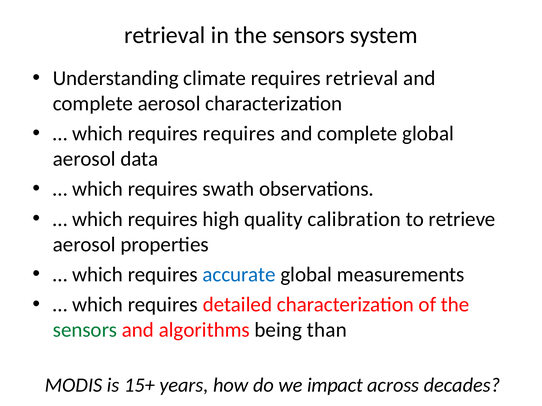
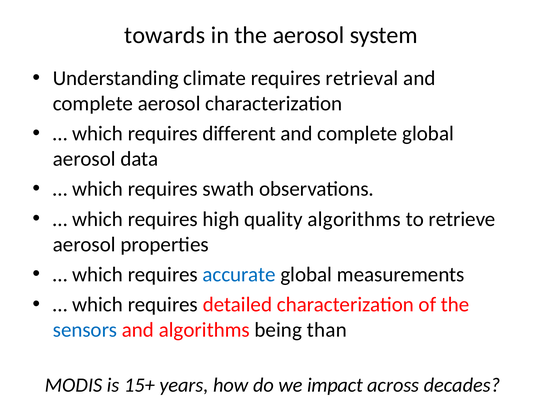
retrieval: retrieval -> towards (165, 35)
in the sensors: sensors -> aerosol (309, 35)
requires requires: requires -> different (239, 134)
quality calibration: calibration -> algorithms (354, 219)
sensors colour: green -> blue (85, 330)
